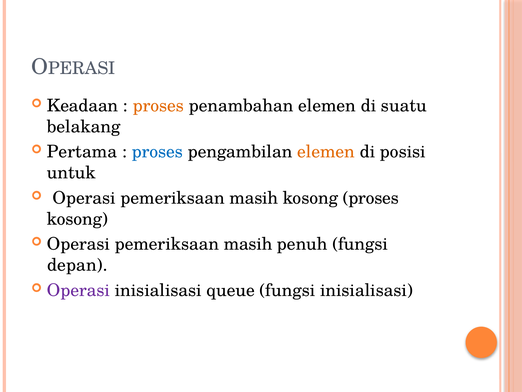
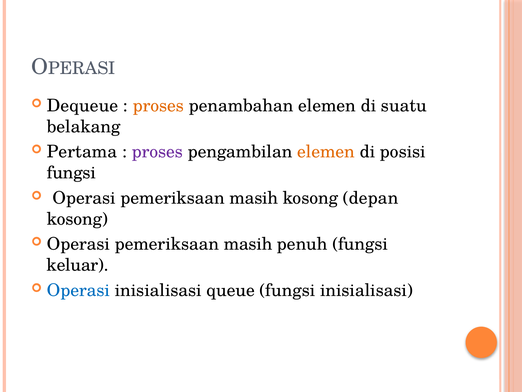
Keadaan: Keadaan -> Dequeue (83, 106)
proses colour: blue -> purple (157, 152)
untuk: untuk -> fungsi (71, 173)
kosong proses: proses -> depan (371, 198)
depan: depan -> keluar (78, 265)
Operasi colour: purple -> blue (78, 290)
